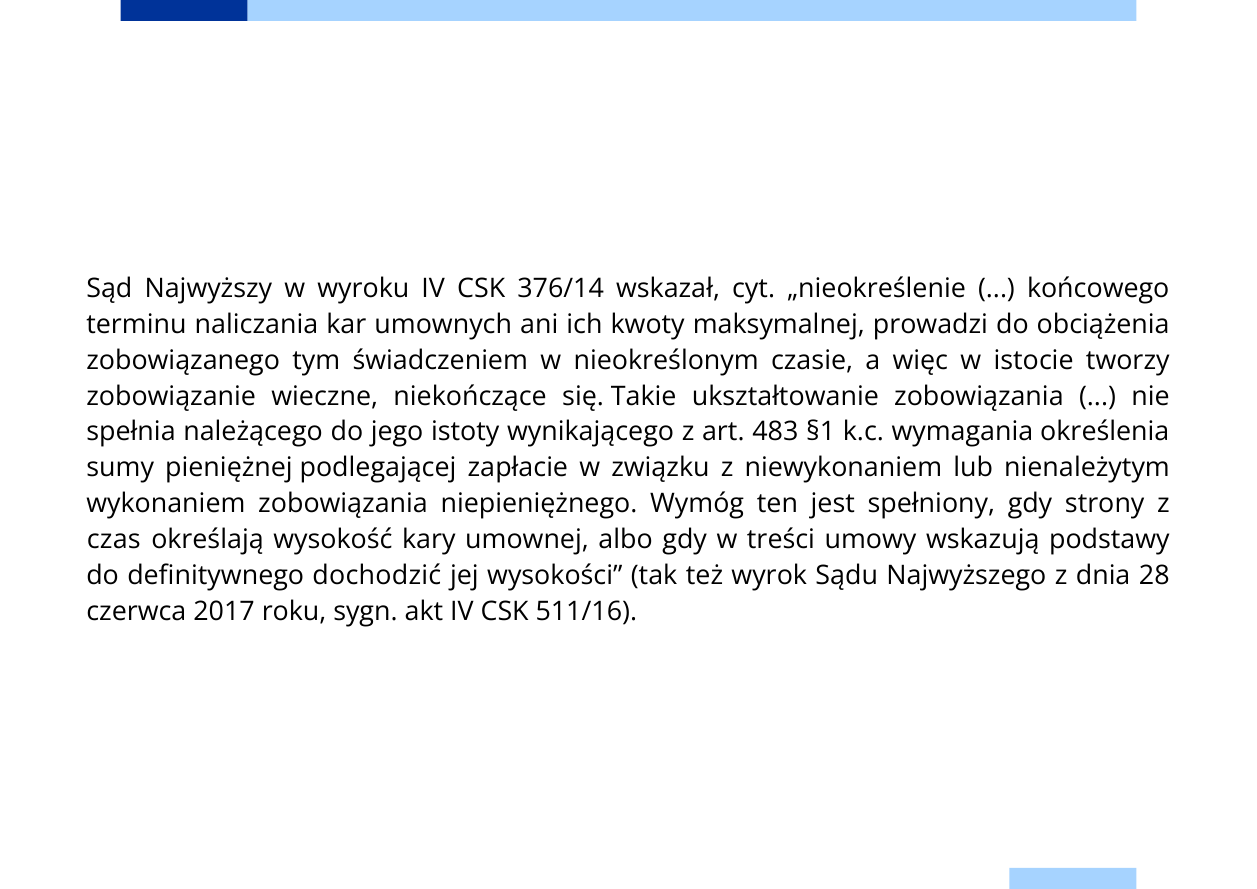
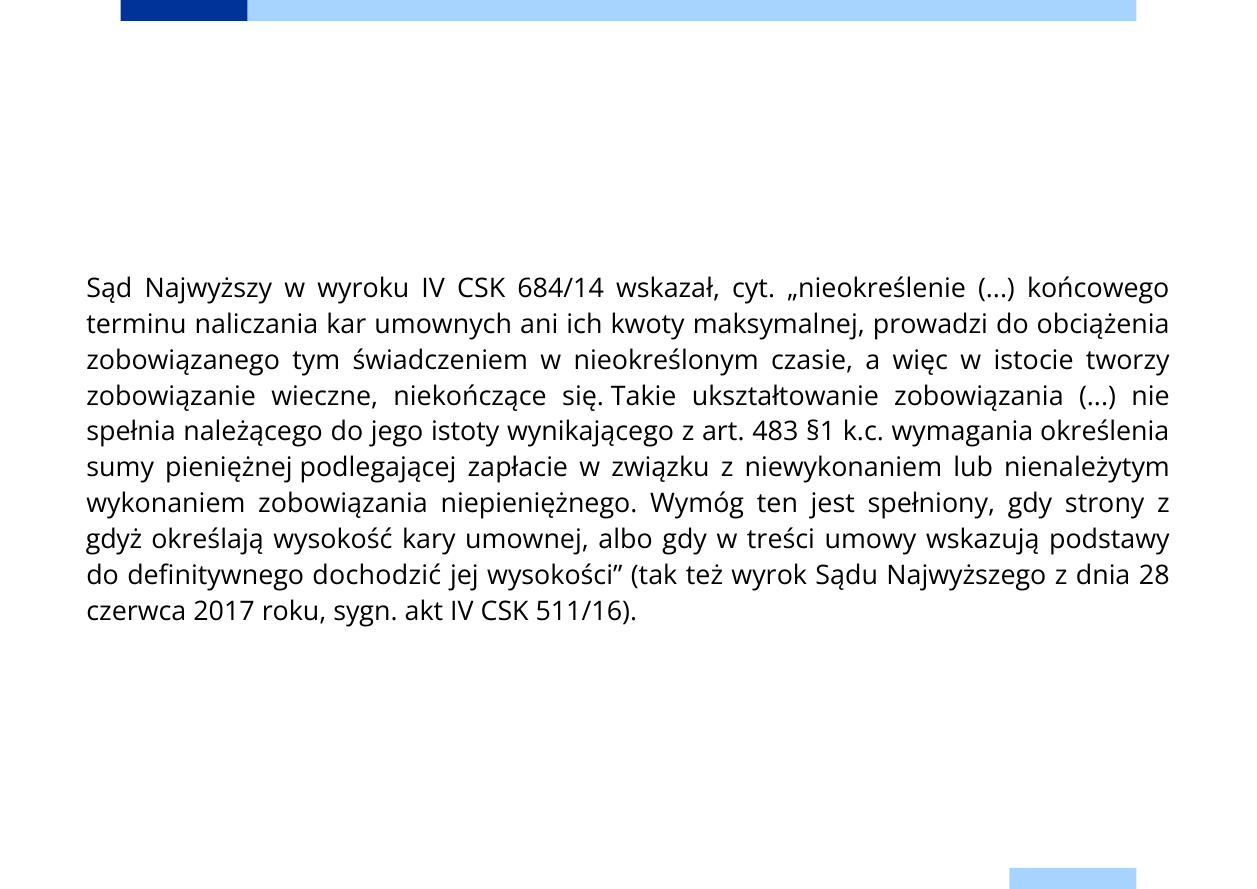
376/14: 376/14 -> 684/14 (561, 289)
czas: czas -> gdyż (114, 539)
